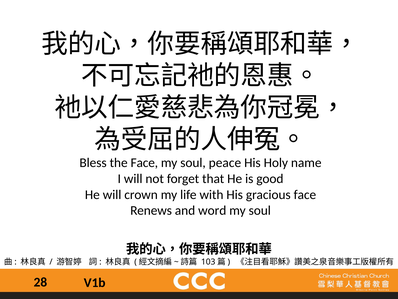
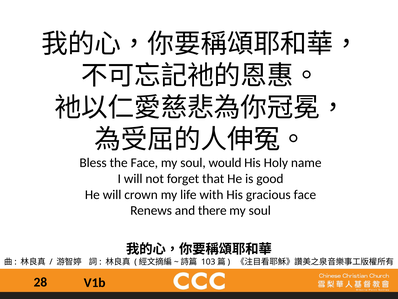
peace: peace -> would (225, 162)
word: word -> there (212, 210)
